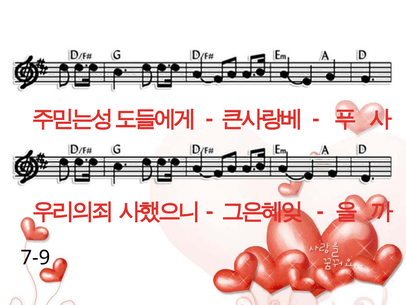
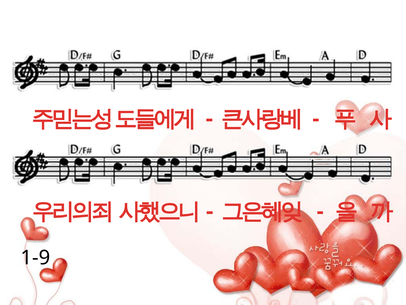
7-9: 7-9 -> 1-9 (35, 257)
